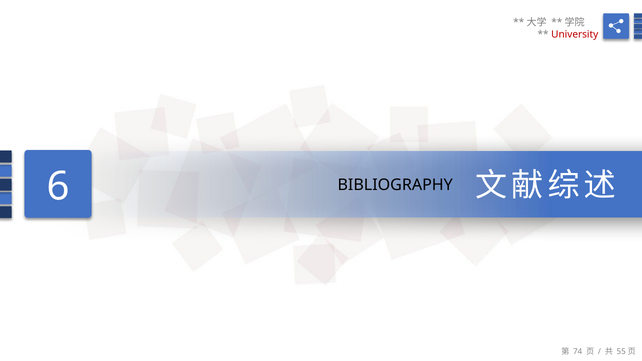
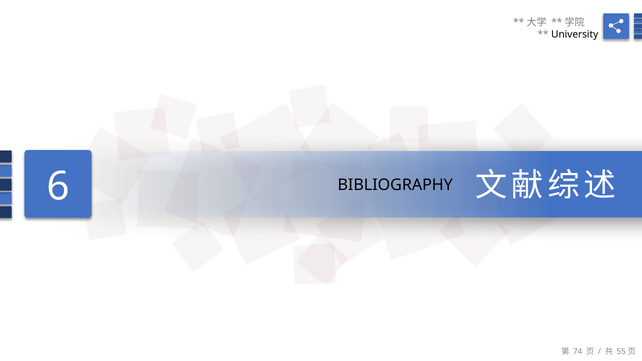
University colour: red -> black (575, 34)
